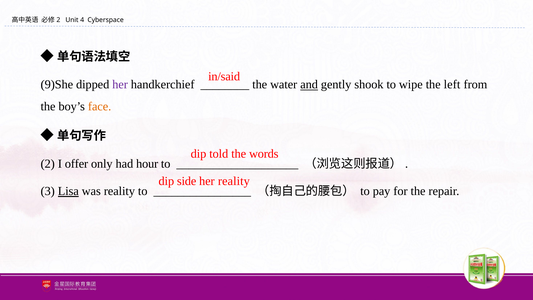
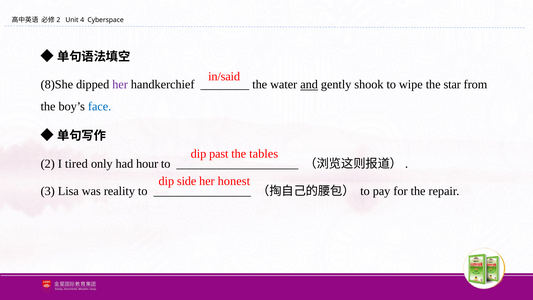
9)She: 9)She -> 8)She (57, 85)
left: left -> star (452, 85)
face colour: orange -> blue (100, 107)
told: told -> past (219, 154)
words: words -> tables (264, 154)
offer: offer -> tired (76, 164)
her reality: reality -> honest (234, 181)
Lisa underline: present -> none (68, 191)
